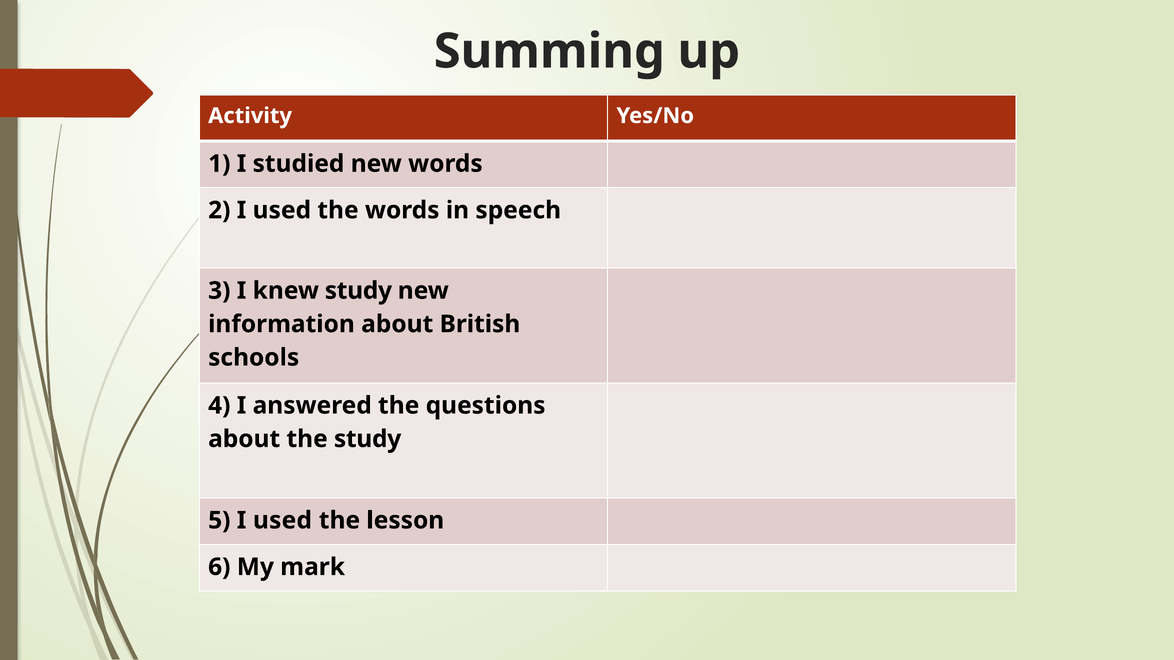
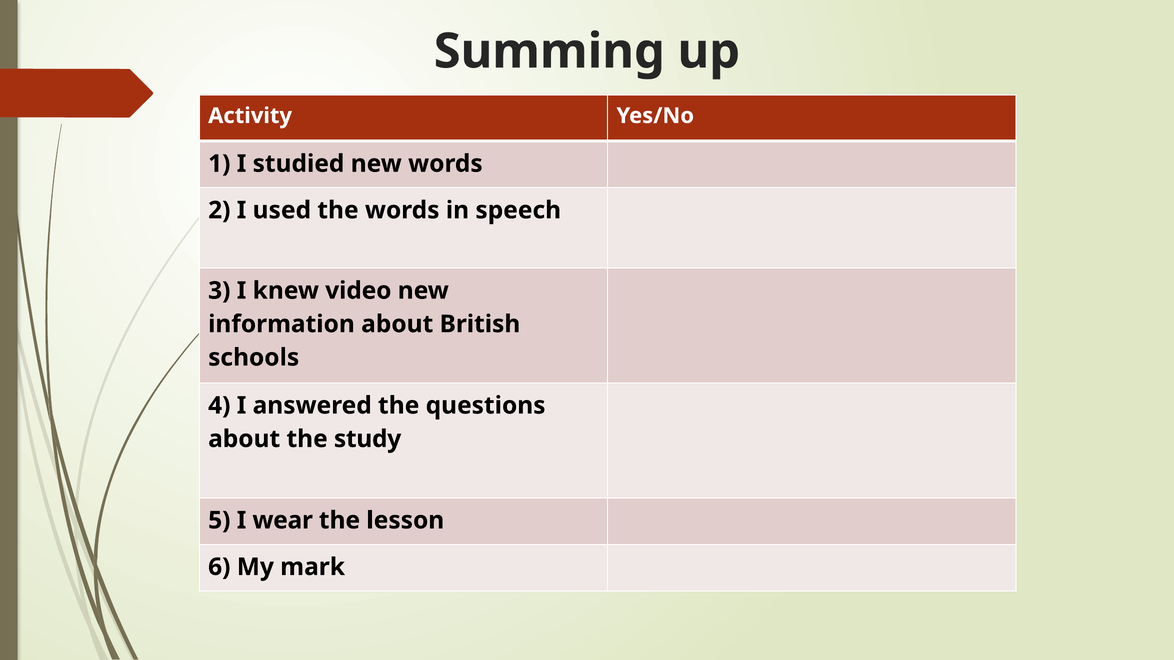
knew study: study -> video (358, 291)
5 I used: used -> wear (283, 521)
